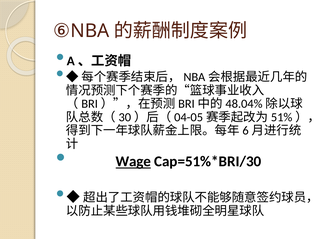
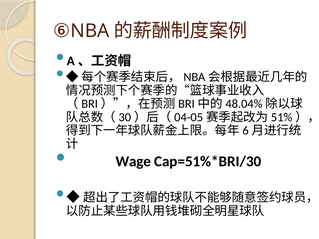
Wage underline: present -> none (133, 162)
